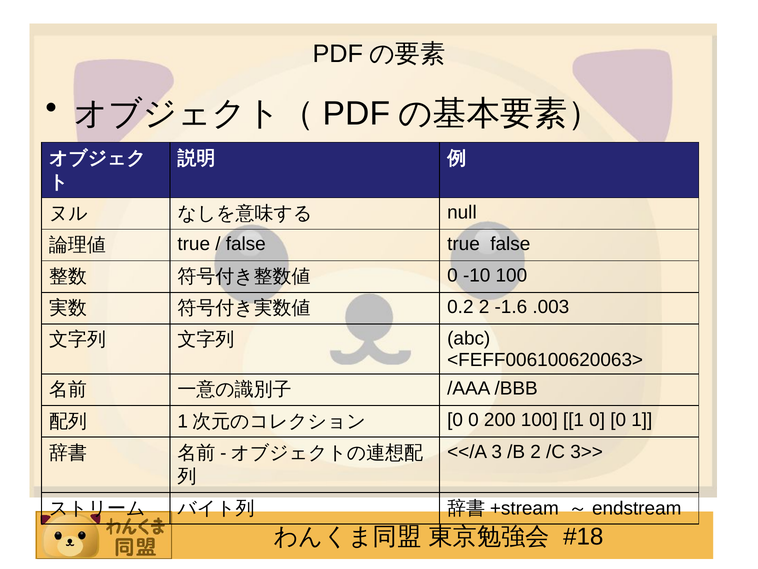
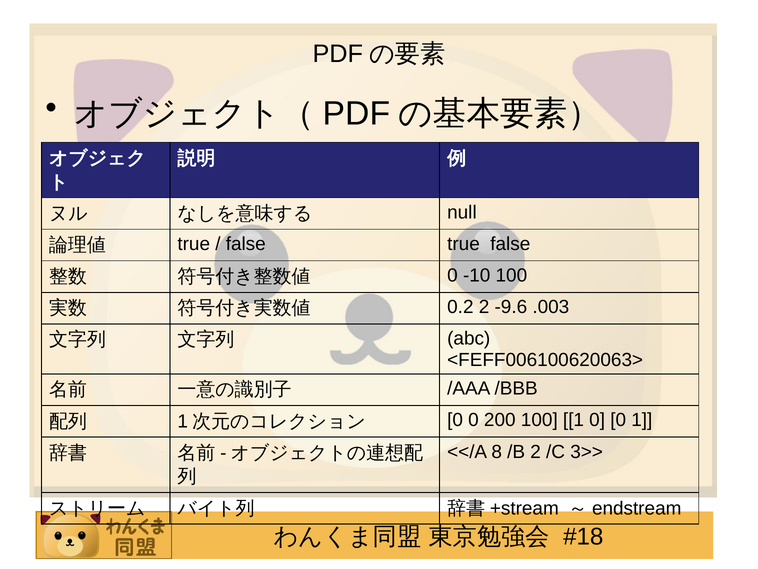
-1.6: -1.6 -> -9.6 (511, 307)
3: 3 -> 8 (497, 451)
